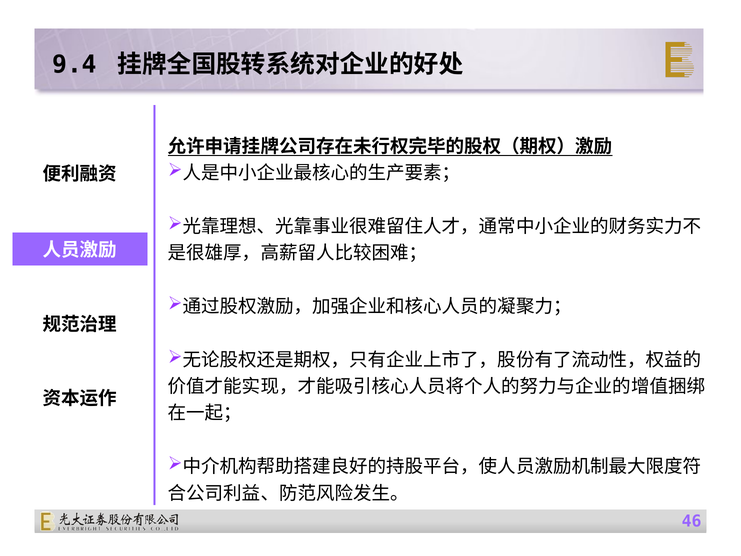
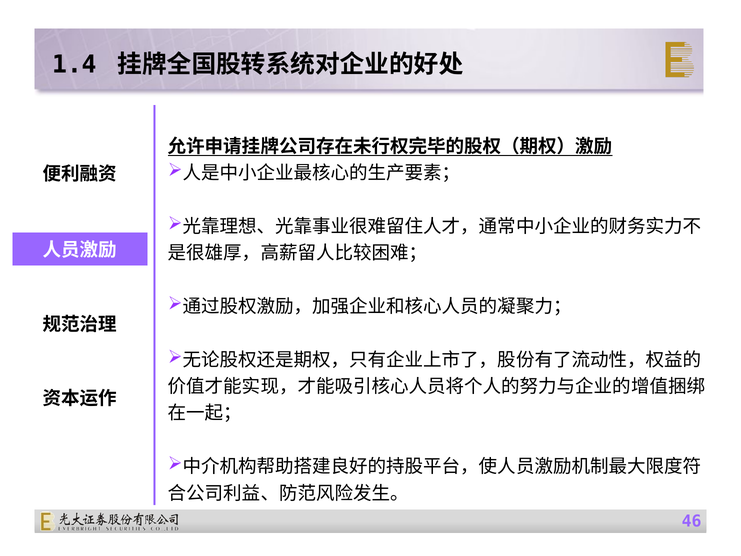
9.4: 9.4 -> 1.4 (74, 65)
